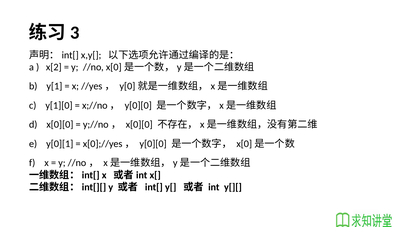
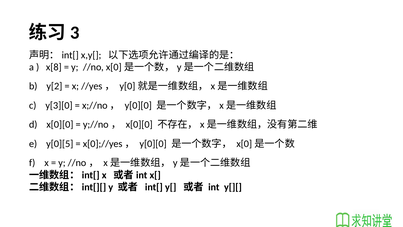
x[2: x[2 -> x[8 (54, 67)
y[1: y[1 -> y[2 (54, 86)
y[1][0: y[1][0 -> y[3][0 (59, 105)
y[0][1: y[0][1 -> y[0][5 (60, 144)
